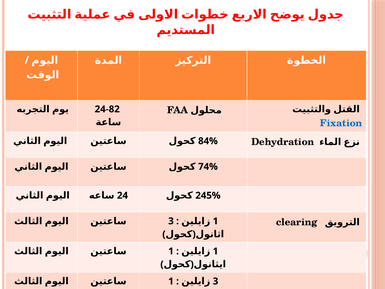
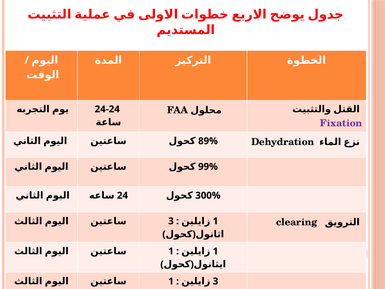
24-82: 24-82 -> 24-24 (107, 109)
Fixation colour: blue -> purple (341, 123)
84%: 84% -> 89% (208, 141)
74%: 74% -> 99% (208, 167)
245%: 245% -> 300% (208, 195)
